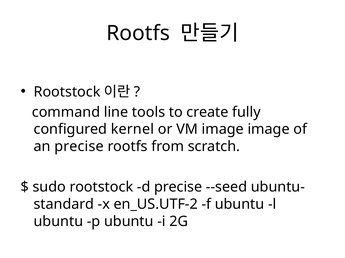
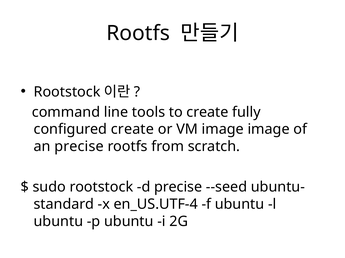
configured kernel: kernel -> create (132, 130)
en_US.UTF-2: en_US.UTF-2 -> en_US.UTF-4 (156, 205)
